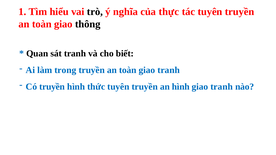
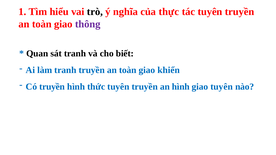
thông colour: black -> purple (88, 24)
làm trong: trong -> tranh (65, 70)
toàn giao tranh: tranh -> khiển (169, 70)
tranh: tranh -> tuyên (222, 87)
